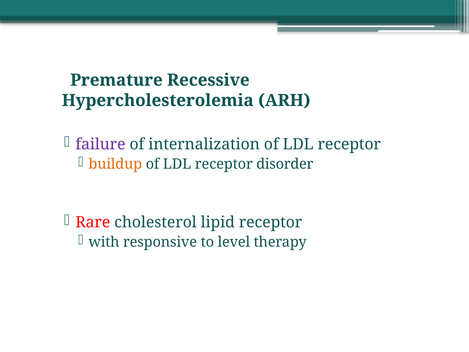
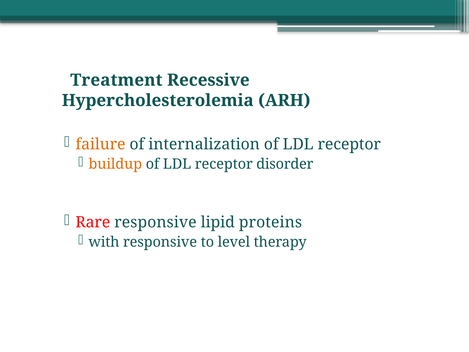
Premature: Premature -> Treatment (116, 80)
failure colour: purple -> orange (100, 144)
Rare cholesterol: cholesterol -> responsive (155, 222)
lipid receptor: receptor -> proteins (270, 222)
